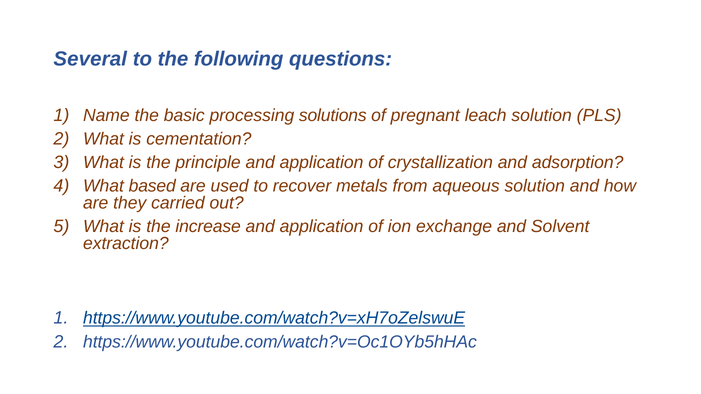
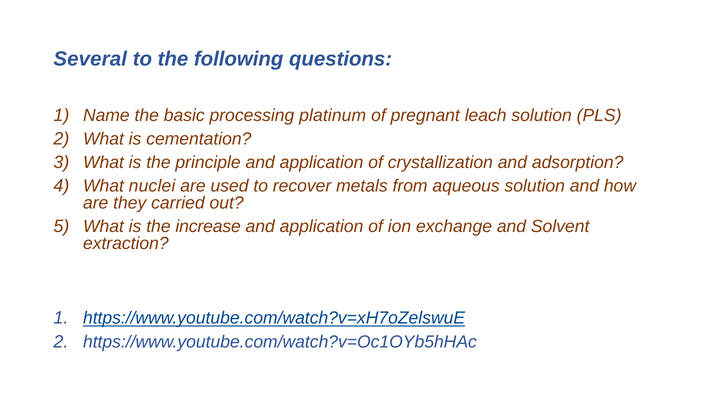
solutions: solutions -> platinum (333, 115)
based: based -> nuclei (152, 186)
